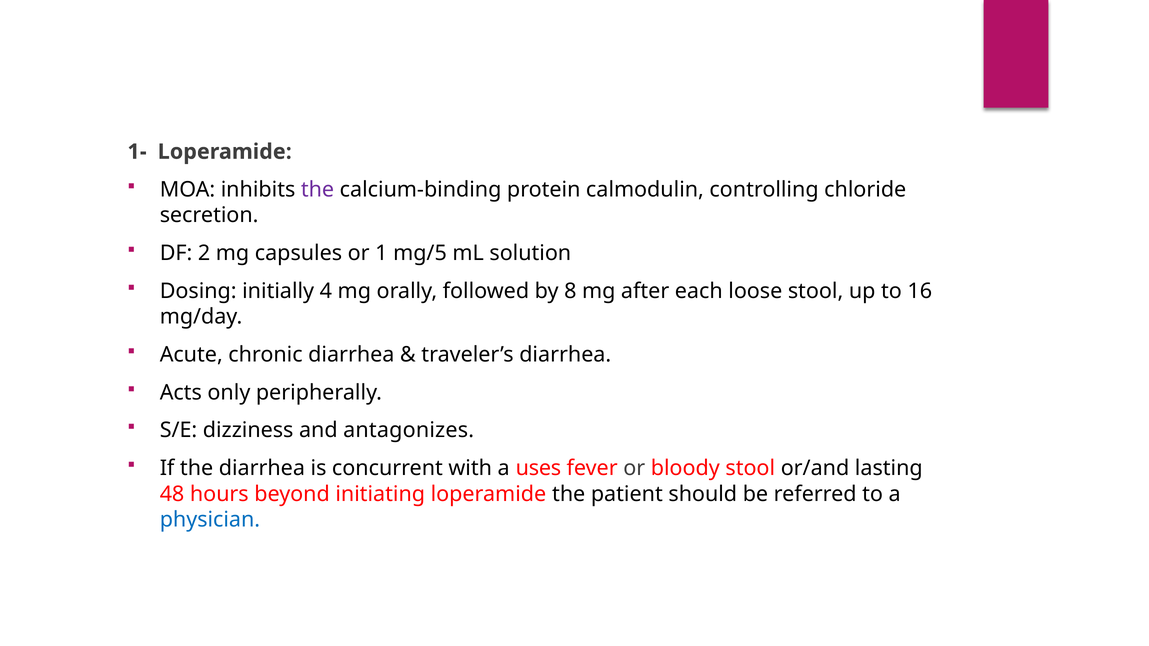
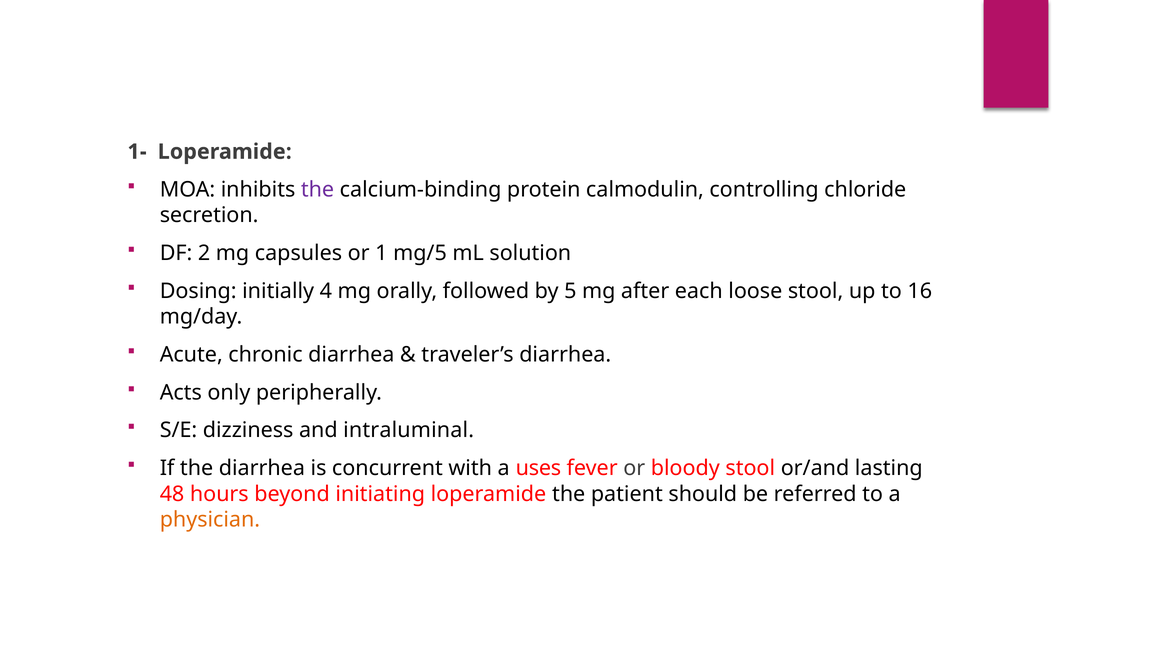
8: 8 -> 5 (570, 291)
antagonizes: antagonizes -> intraluminal (409, 430)
physician colour: blue -> orange (210, 520)
